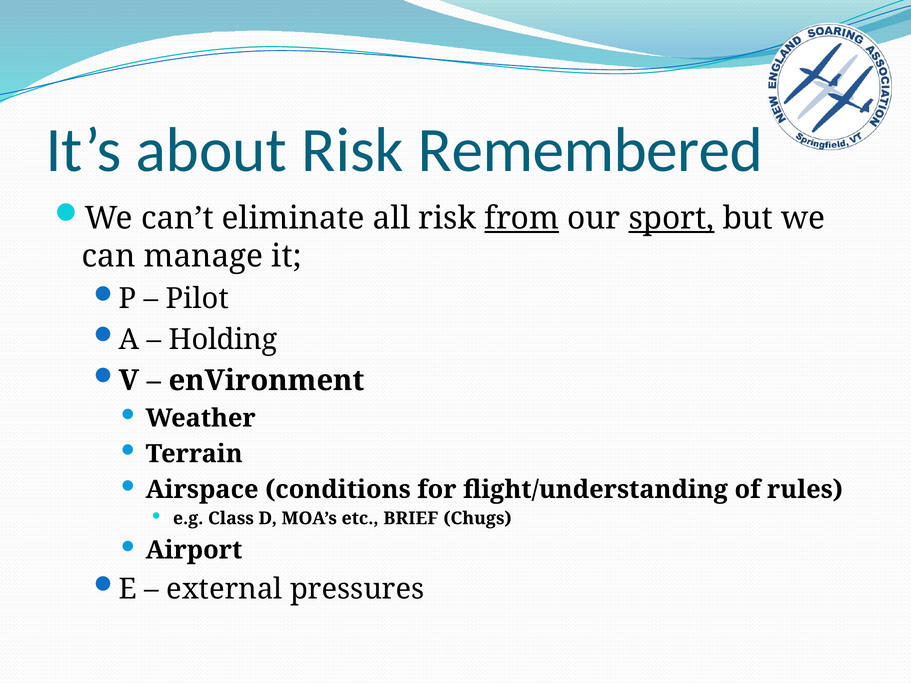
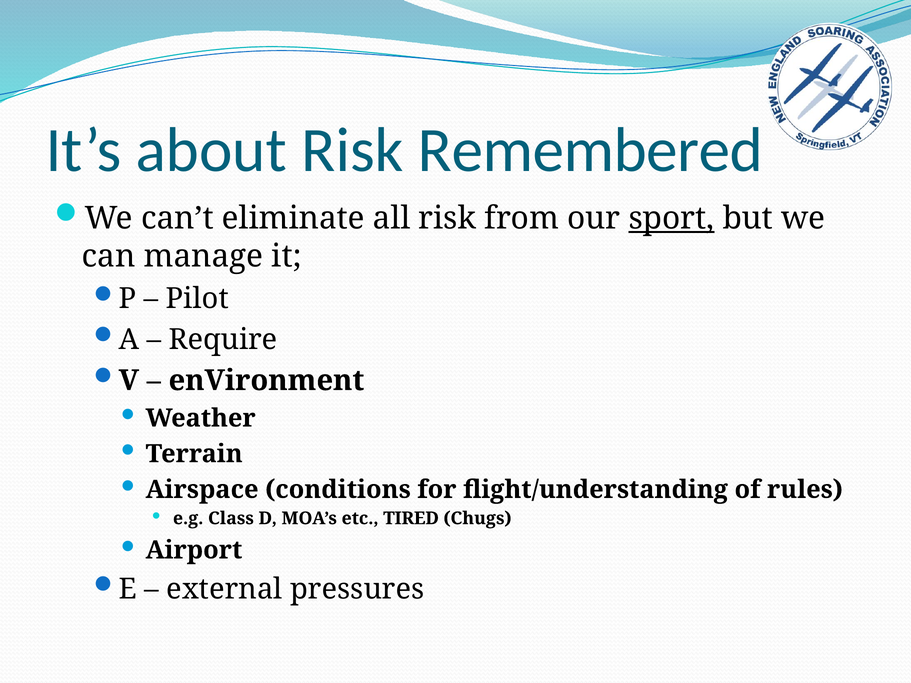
from underline: present -> none (522, 218)
Holding: Holding -> Require (223, 340)
BRIEF: BRIEF -> TIRED (411, 519)
